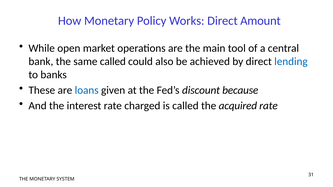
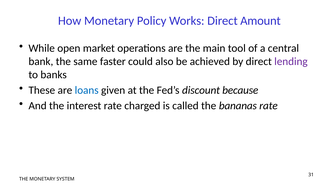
same called: called -> faster (113, 62)
lending colour: blue -> purple (291, 62)
acquired: acquired -> bananas (238, 106)
